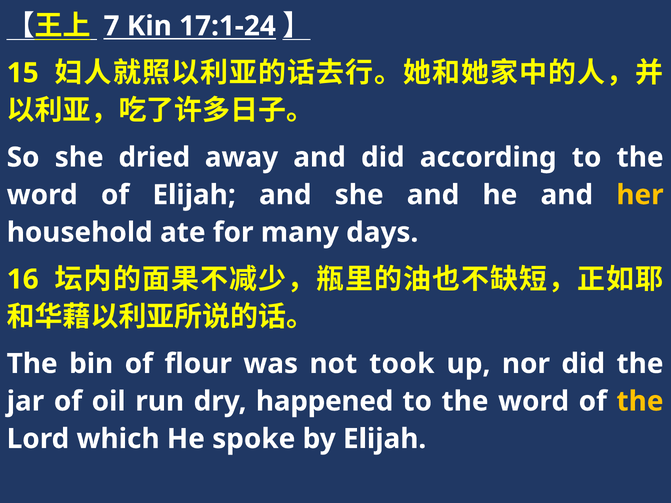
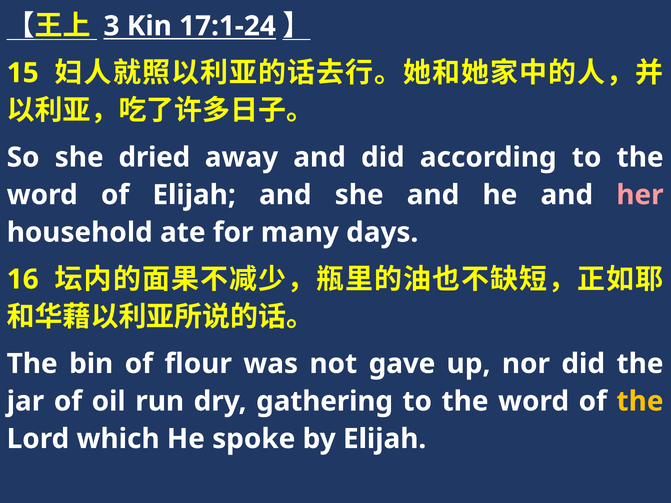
7: 7 -> 3 (112, 26)
her colour: yellow -> pink (640, 195)
took: took -> gave (402, 364)
happened: happened -> gathering (325, 401)
